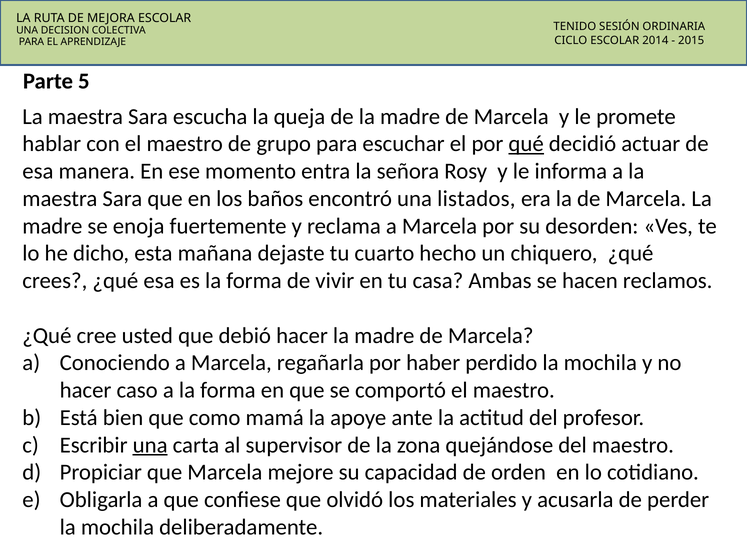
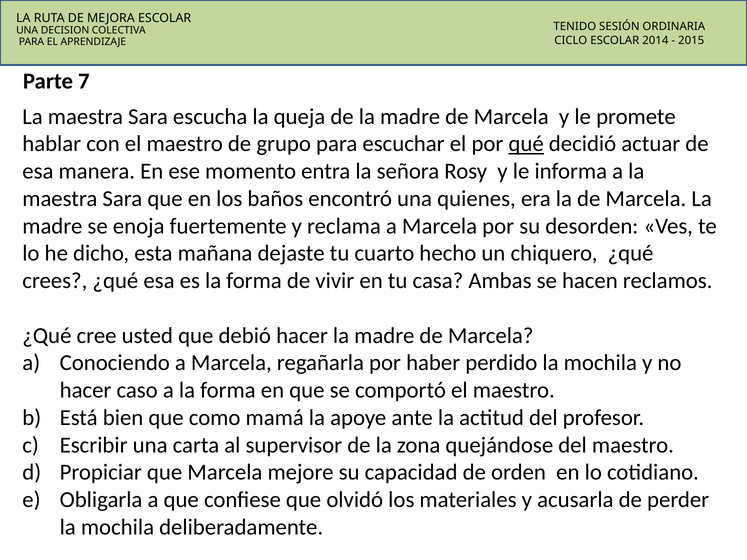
5: 5 -> 7 (84, 81)
listados: listados -> quienes (476, 199)
una underline: present -> none (150, 445)
